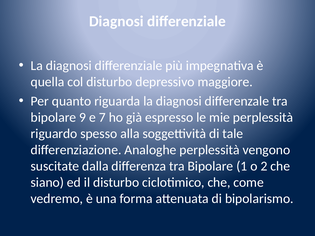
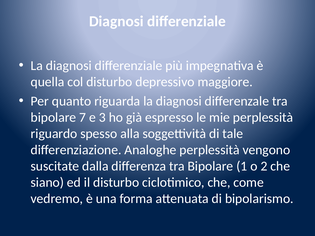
9: 9 -> 7 (83, 117)
7: 7 -> 3 (102, 117)
